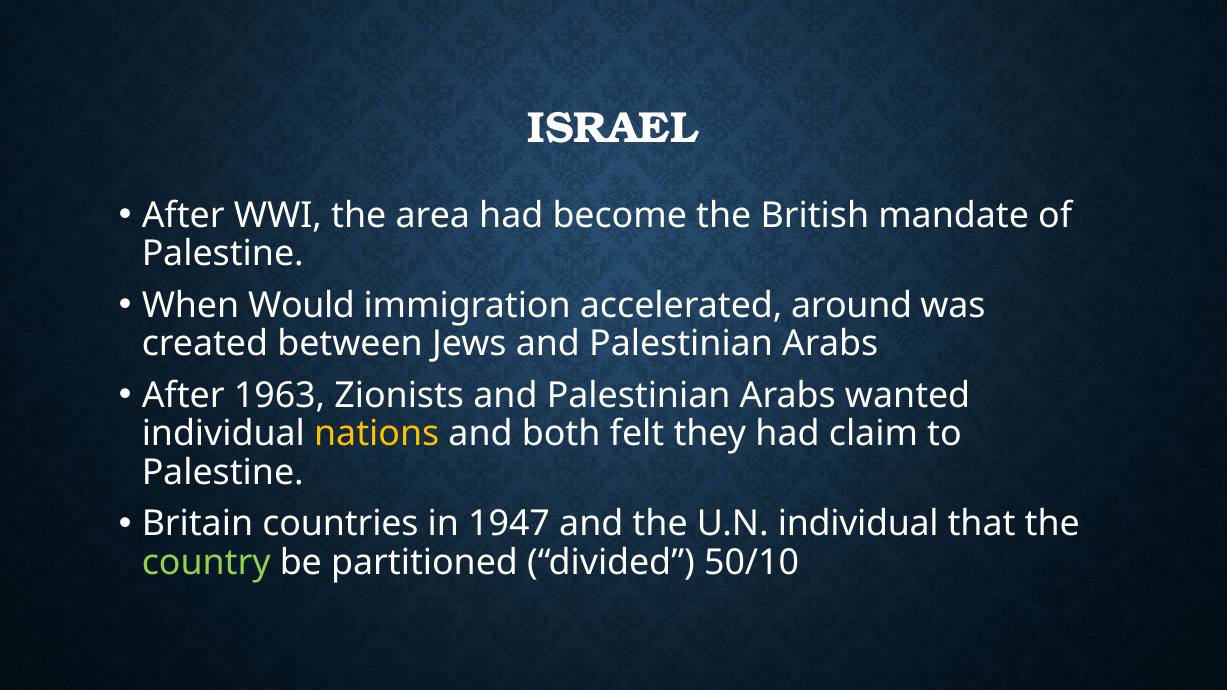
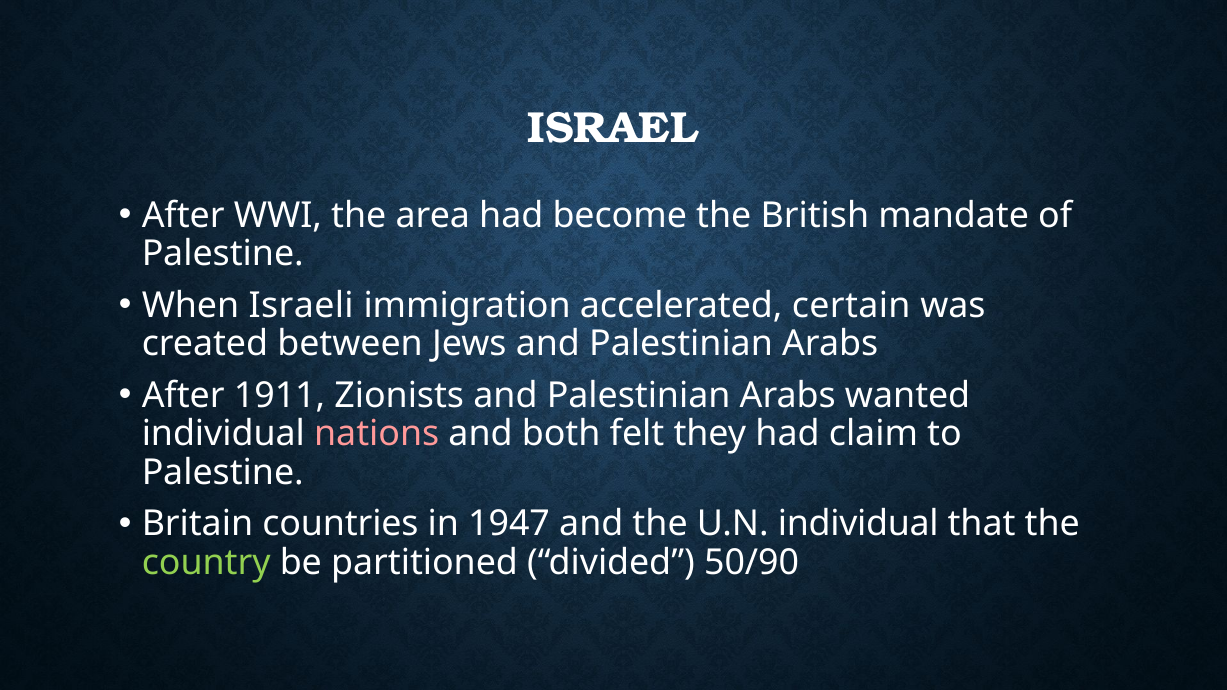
Would: Would -> Israeli (301, 305)
around: around -> certain (851, 305)
1963: 1963 -> 1911 (280, 395)
nations colour: yellow -> pink (377, 434)
50/10: 50/10 -> 50/90 (752, 562)
